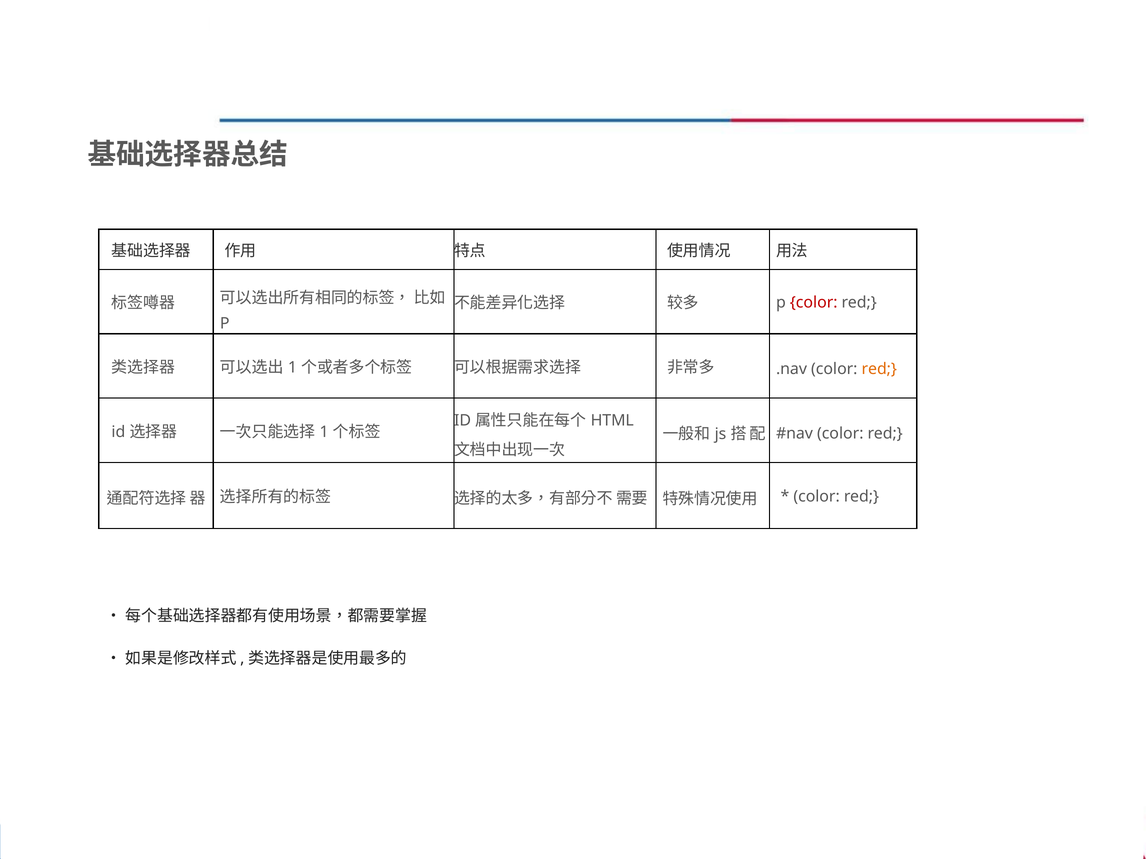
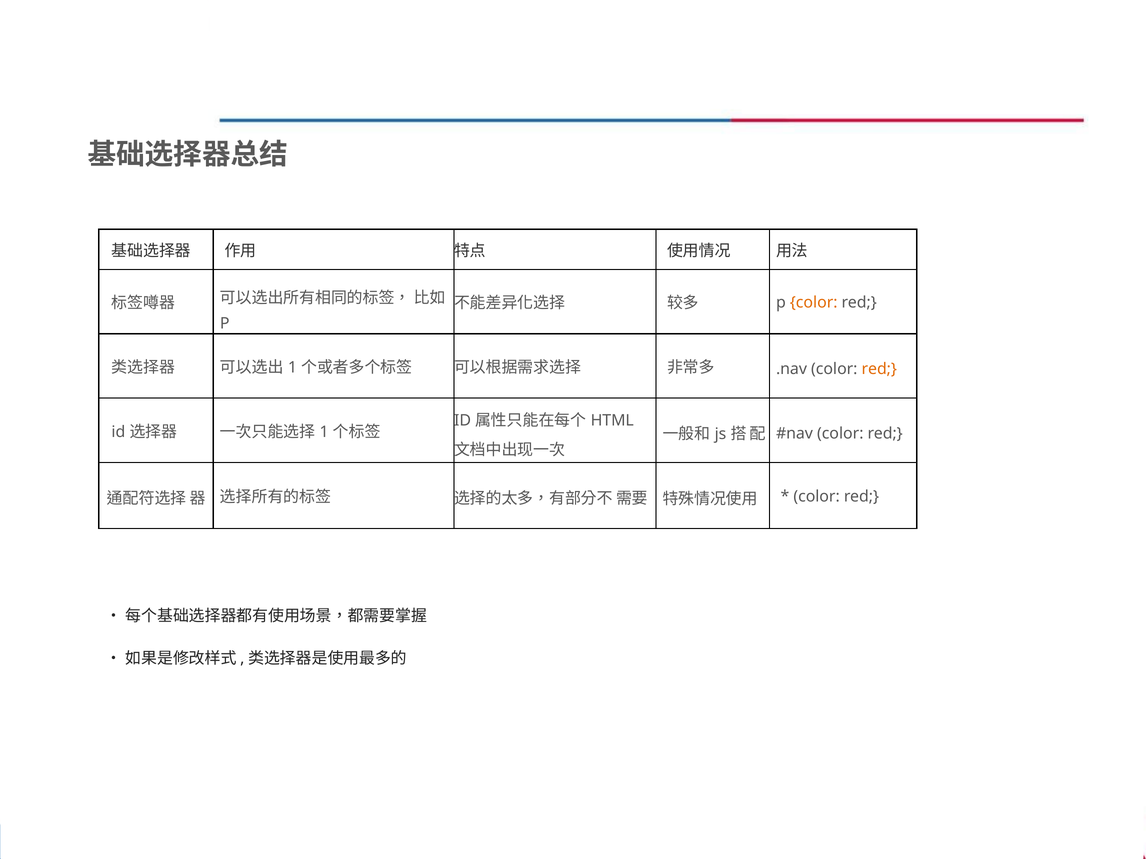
color colour: red -> orange (814, 303)
